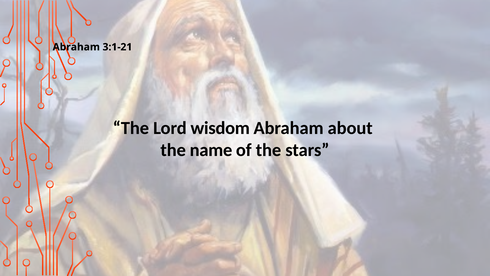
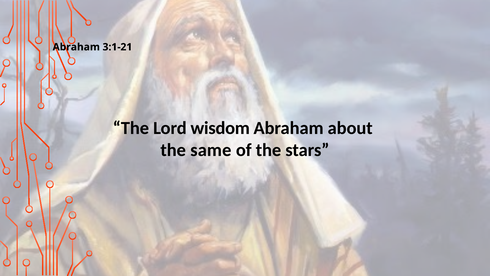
name: name -> same (211, 150)
